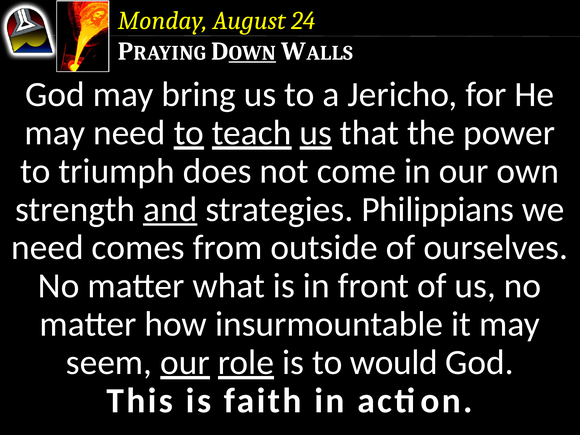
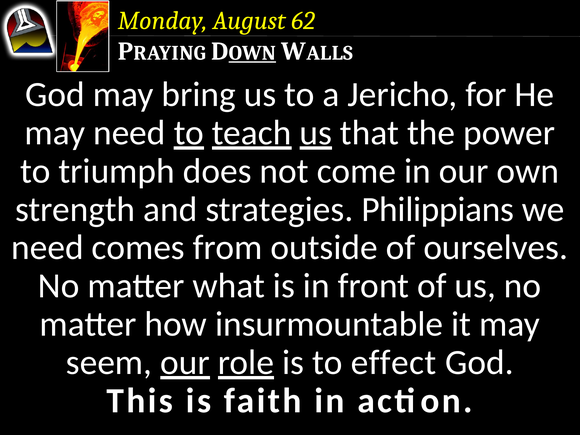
24: 24 -> 62 (303, 21)
and underline: present -> none (170, 209)
would: would -> effect (394, 362)
